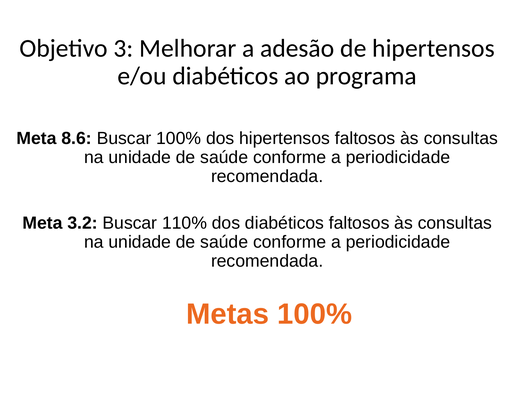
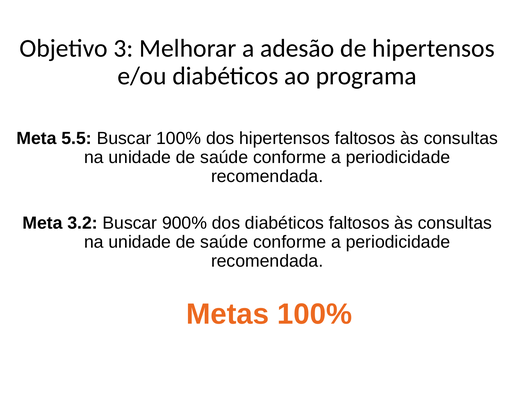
8.6: 8.6 -> 5.5 (77, 139)
110%: 110% -> 900% (184, 223)
